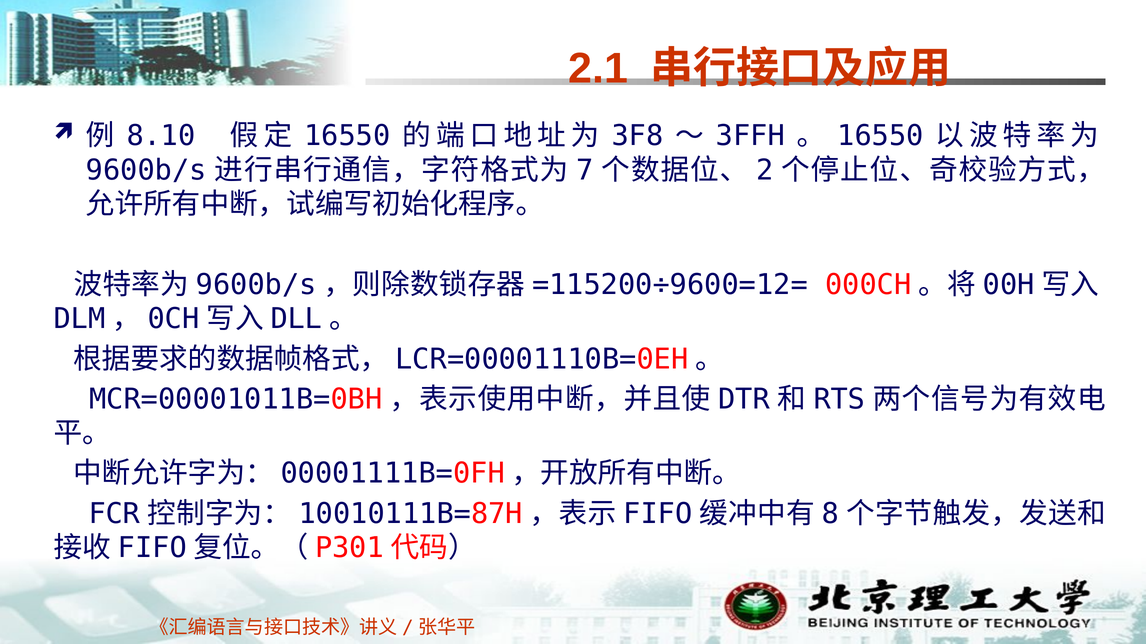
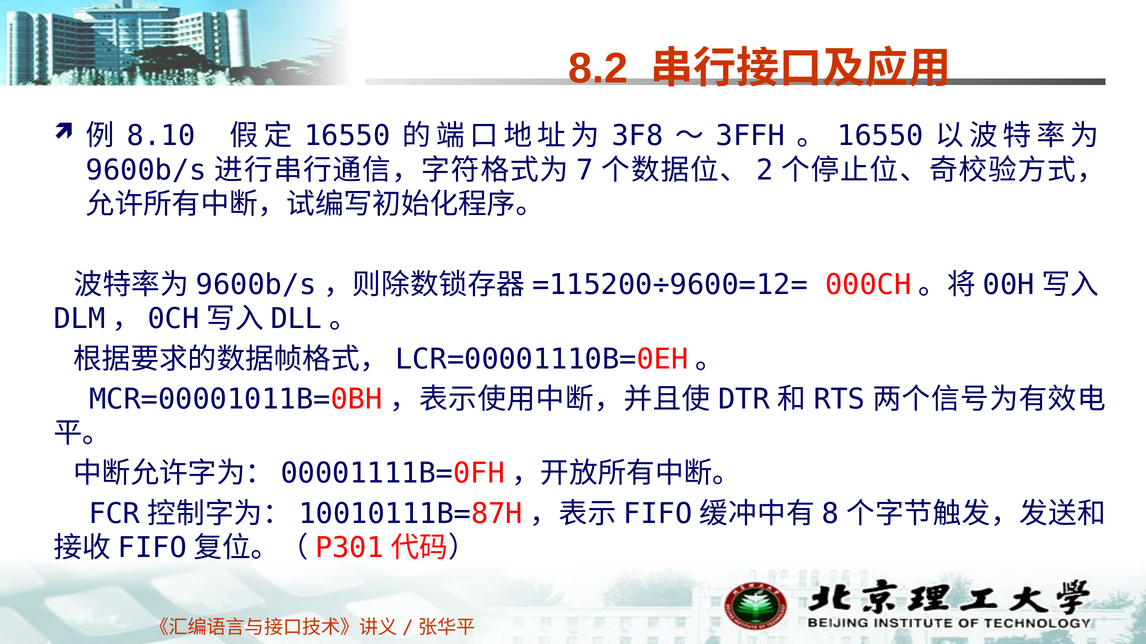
2.1: 2.1 -> 8.2 (598, 69)
